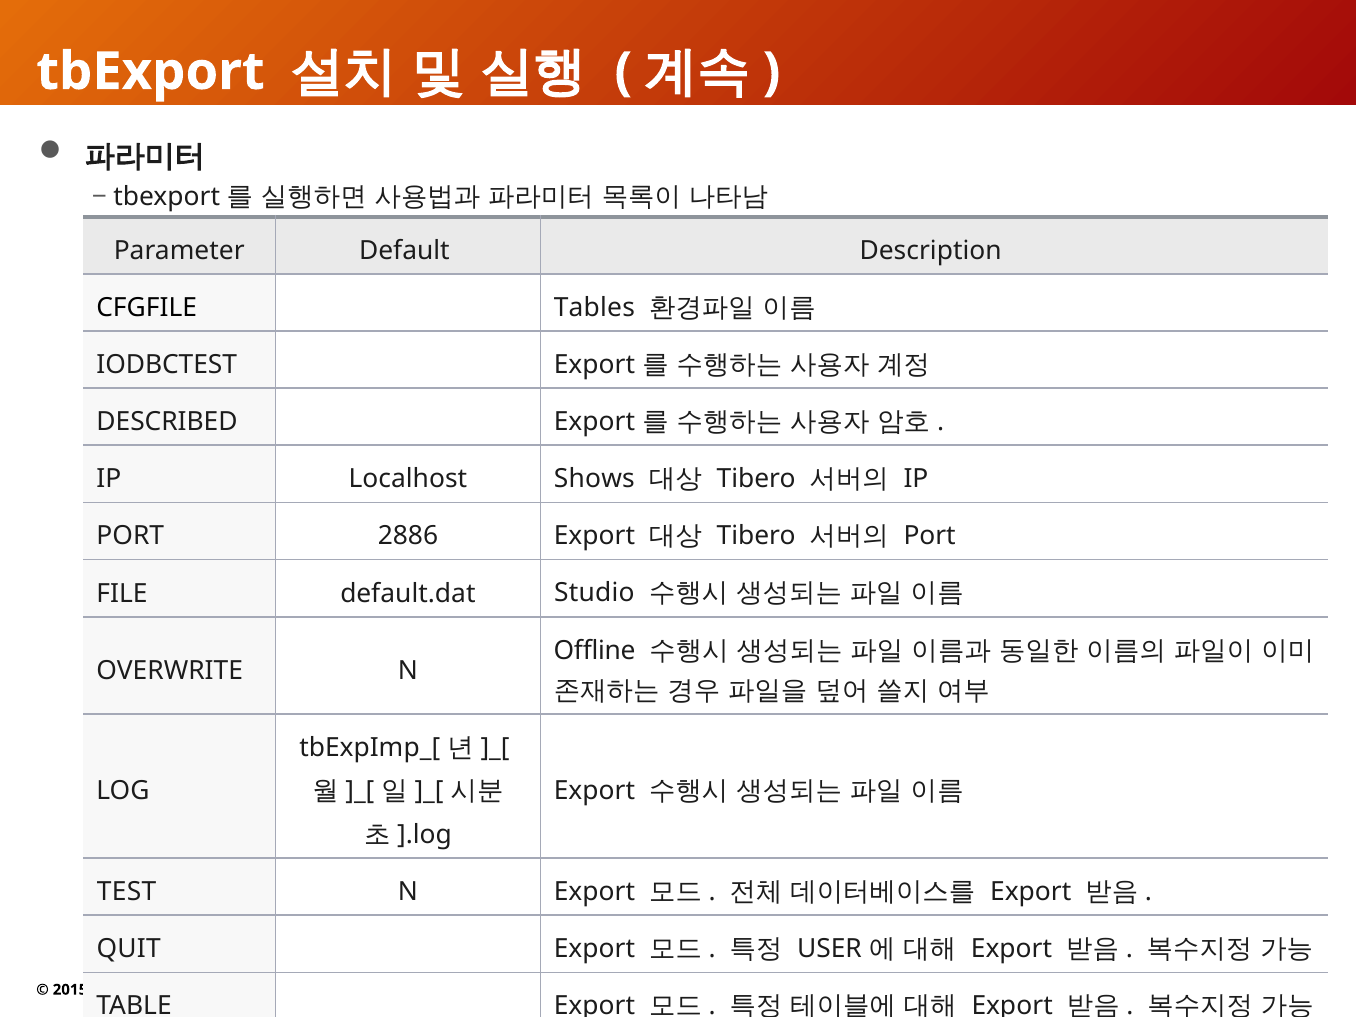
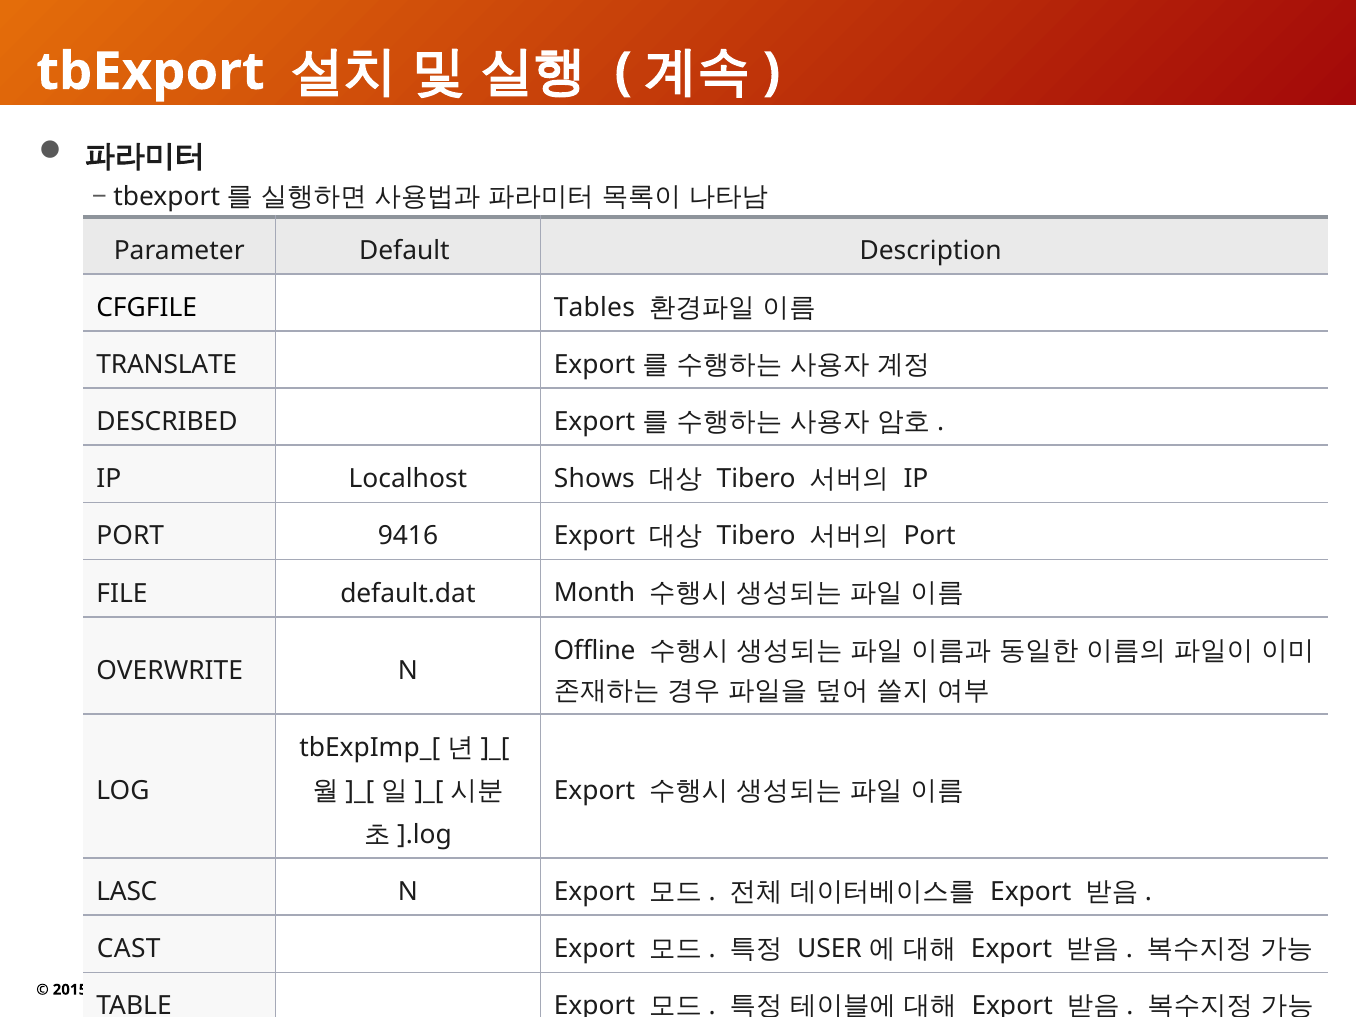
IODBCTEST: IODBCTEST -> TRANSLATE (167, 365)
2886: 2886 -> 9416 (408, 536)
Studio: Studio -> Month (595, 593)
TEST: TEST -> LASC (127, 892)
QUIT: QUIT -> CAST (129, 949)
